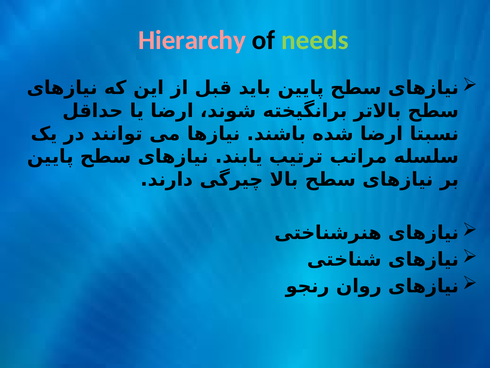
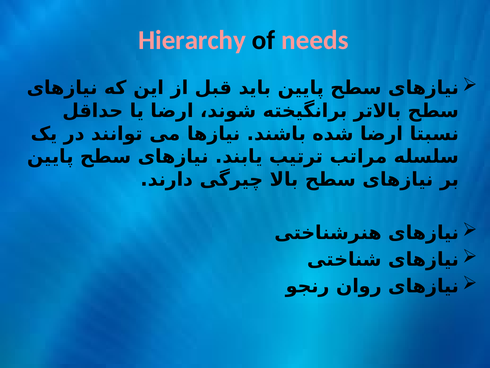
needs colour: light green -> pink (315, 40)
